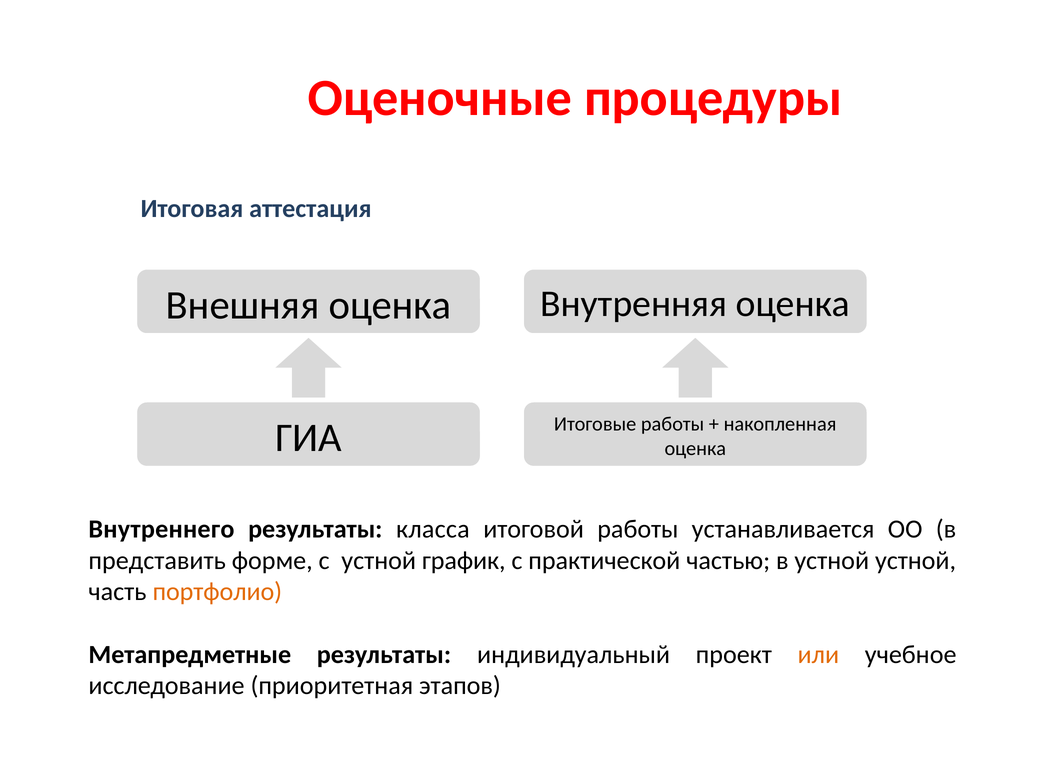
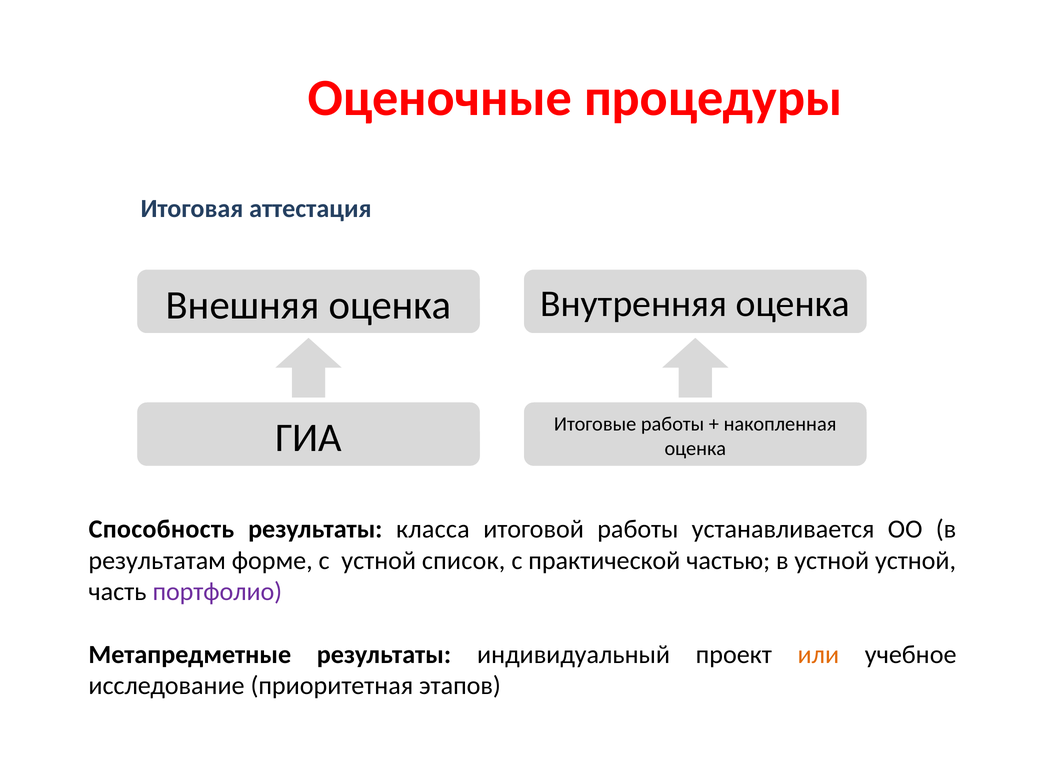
Внутреннего: Внутреннего -> Способность (161, 530)
представить: представить -> результатам (157, 561)
график: график -> список (464, 561)
портфолио colour: orange -> purple (217, 592)
